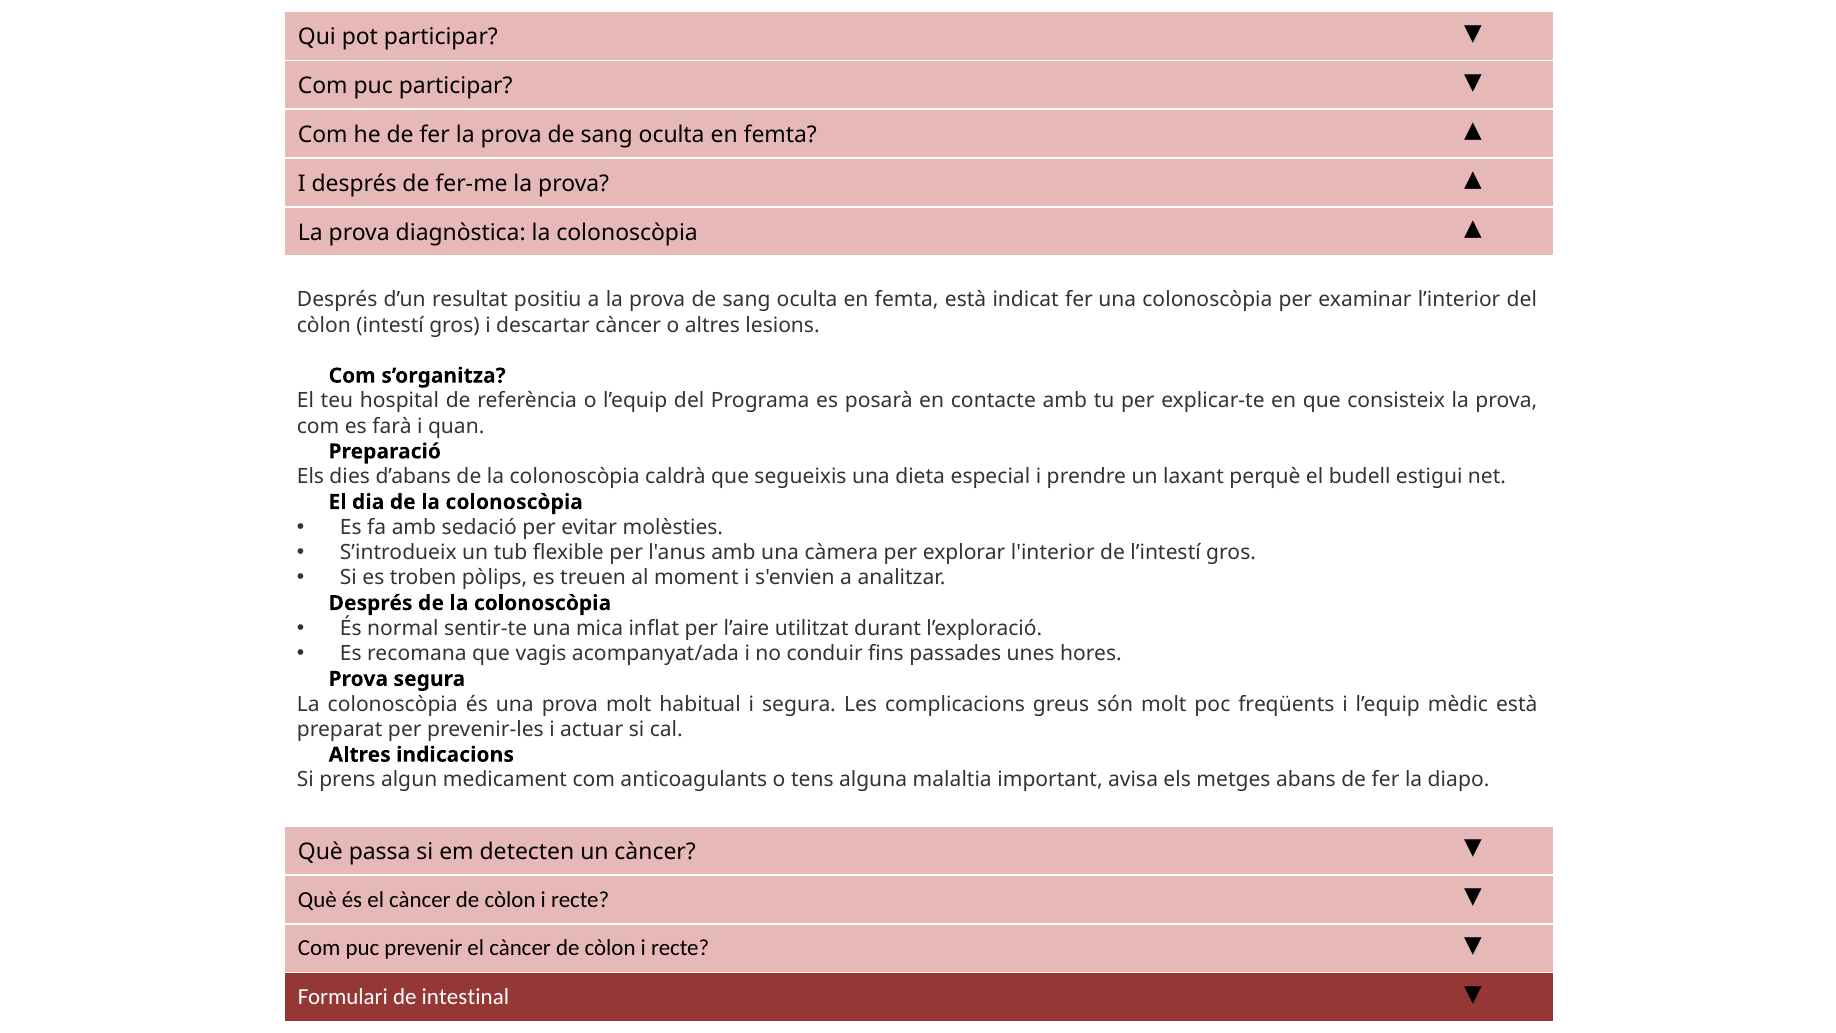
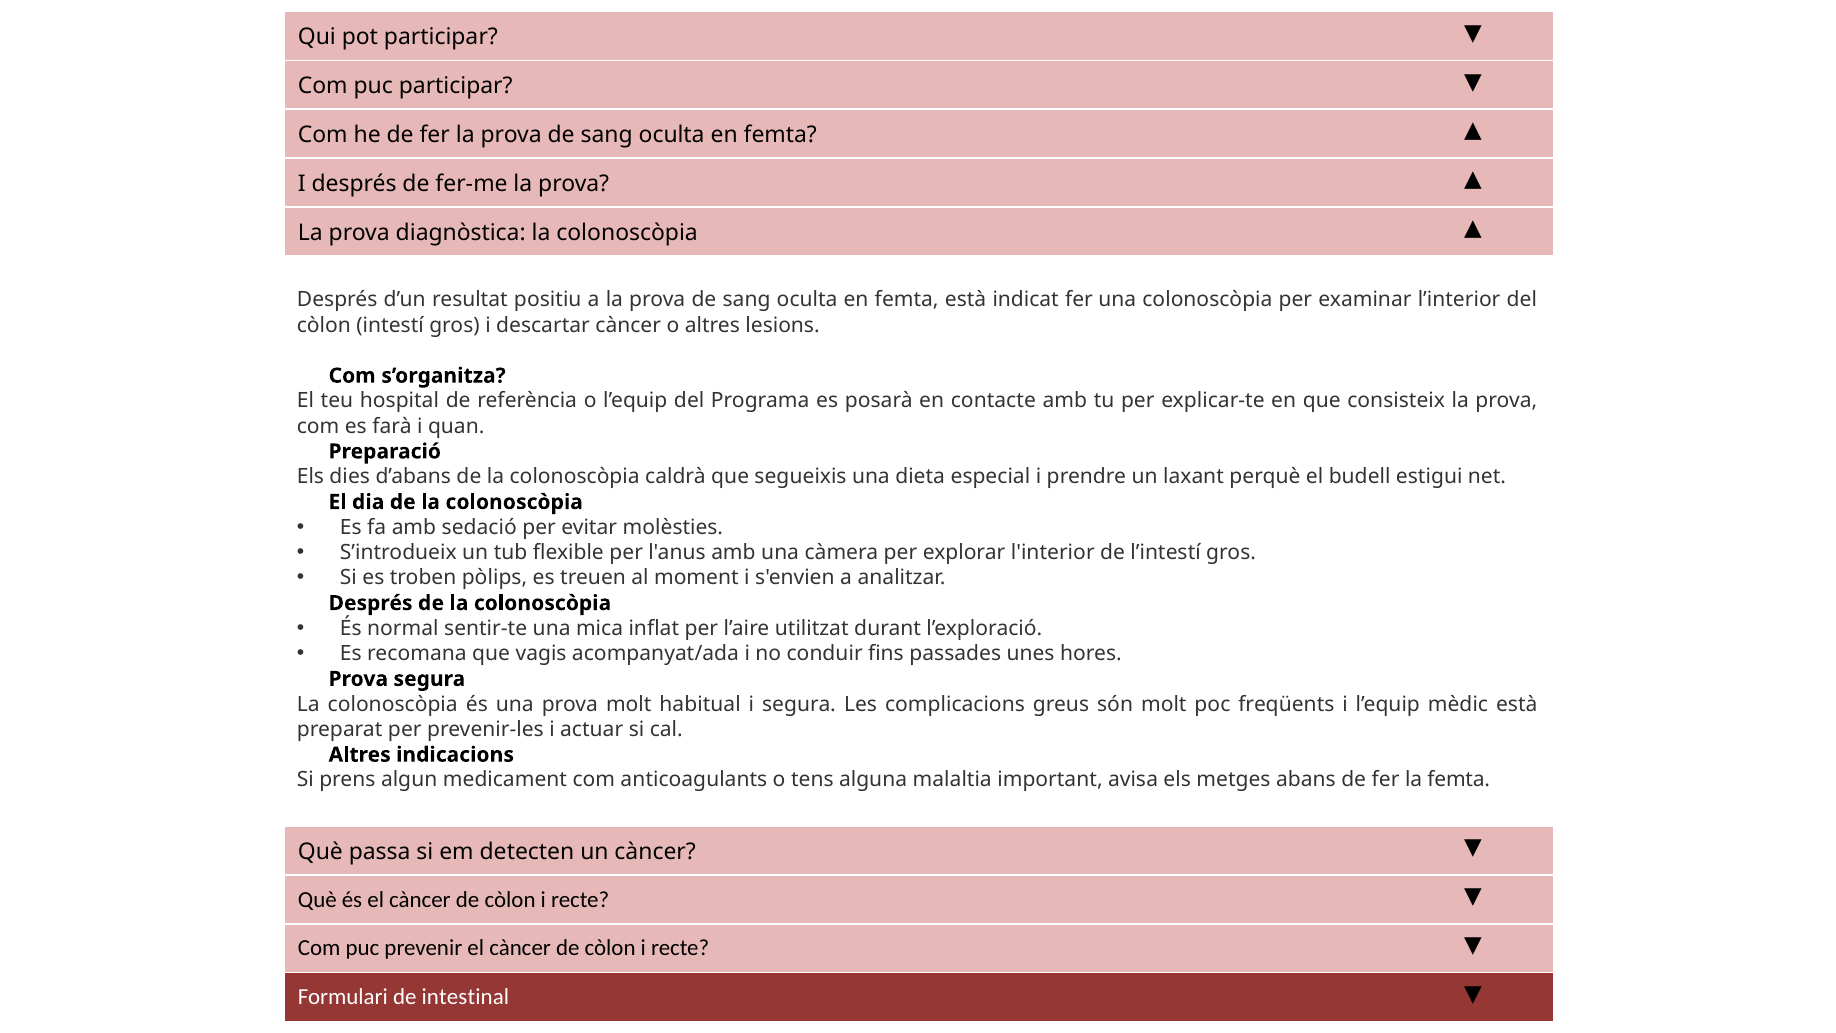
la diapo: diapo -> femta (1459, 780)
